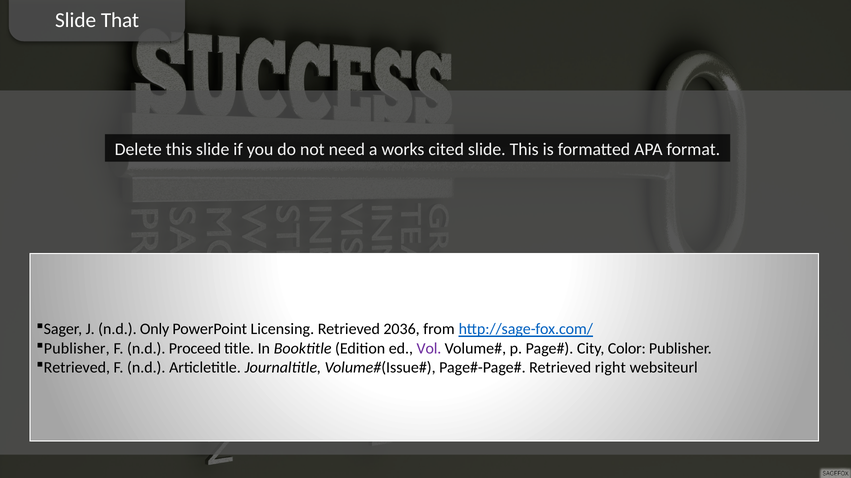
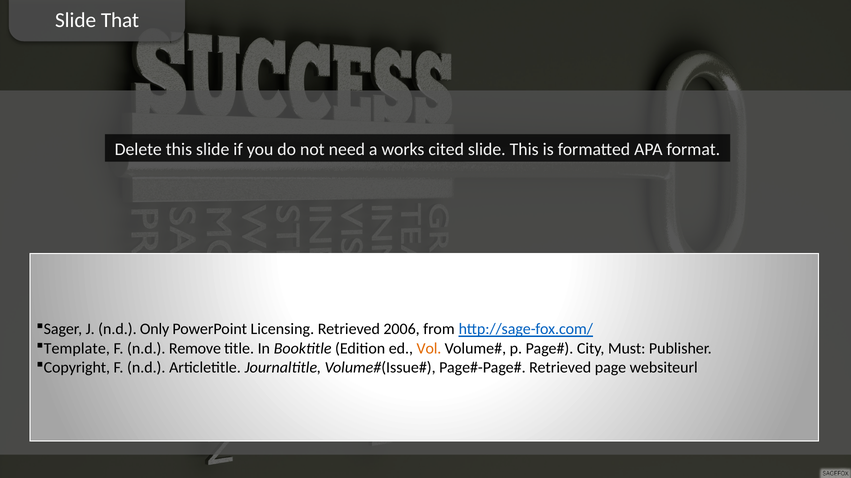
2036: 2036 -> 2006 (402, 330)
Publisher: Publisher -> Template (77, 349)
Proceed: Proceed -> Remove (195, 349)
Vol colour: purple -> orange (429, 349)
Color: Color -> Must (627, 349)
Retrieved: Retrieved -> Copyright (77, 368)
right: right -> page (610, 368)
